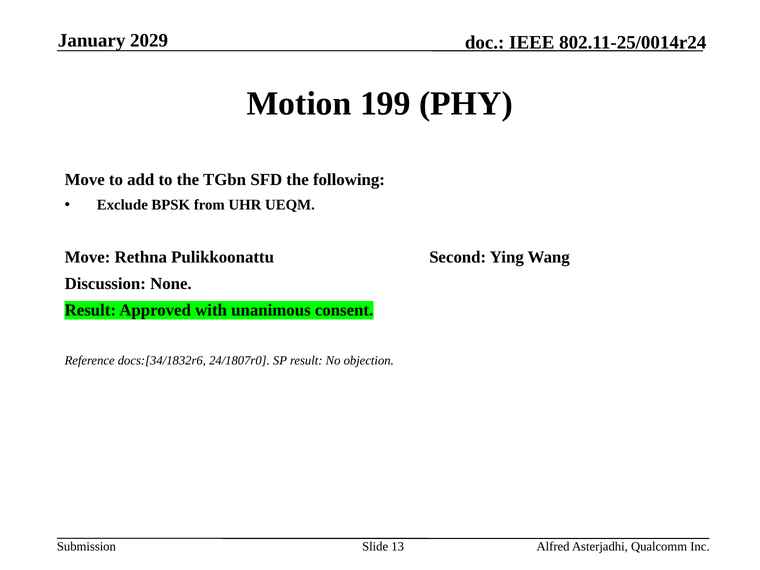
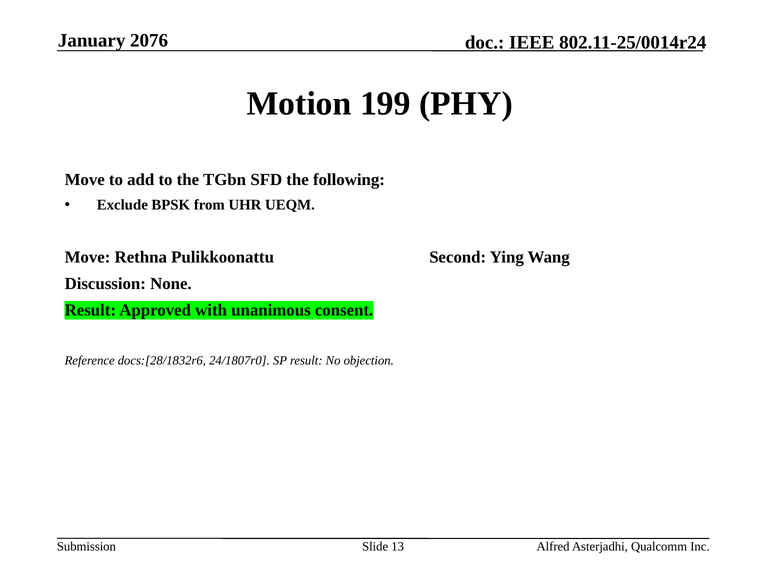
2029: 2029 -> 2076 (149, 40)
docs:[34/1832r6: docs:[34/1832r6 -> docs:[28/1832r6 (162, 361)
